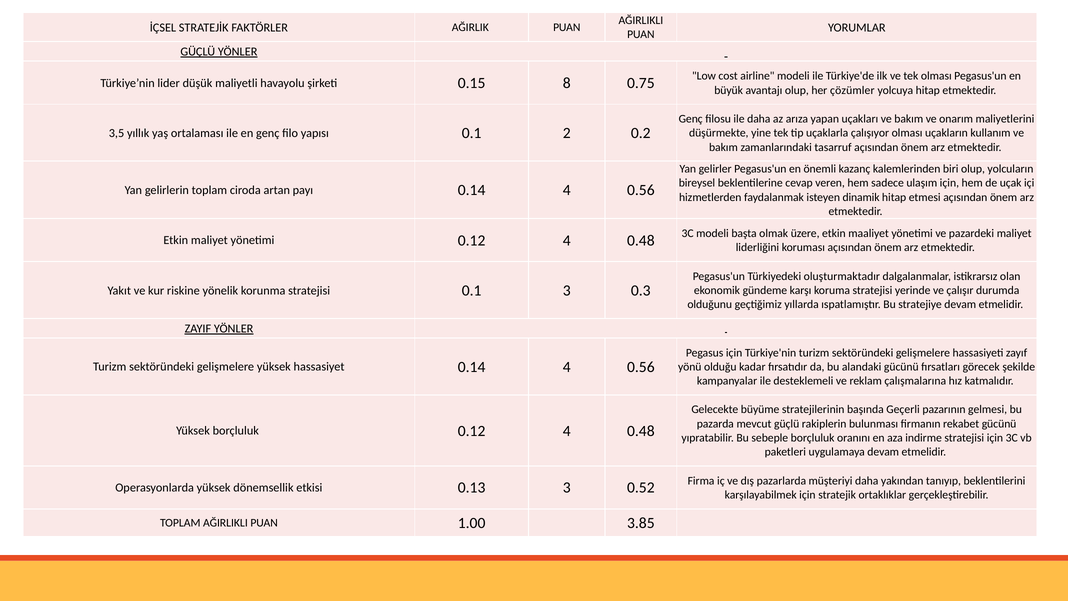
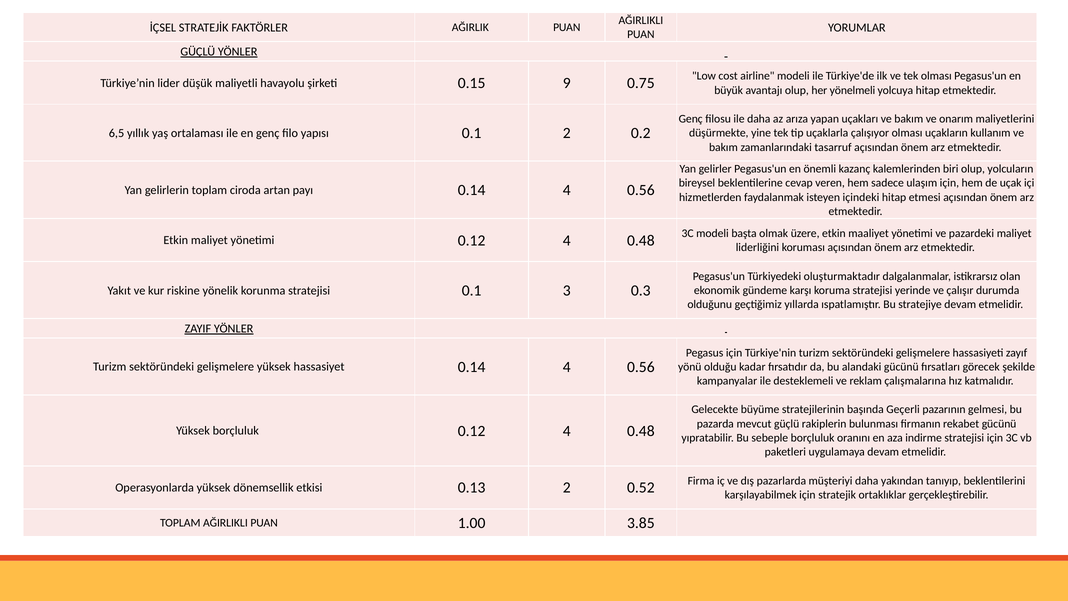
8: 8 -> 9 (567, 83)
çözümler: çözümler -> yönelmeli (852, 90)
3,5: 3,5 -> 6,5 (116, 133)
dinamik: dinamik -> içindeki (861, 197)
0.13 3: 3 -> 2 (567, 488)
